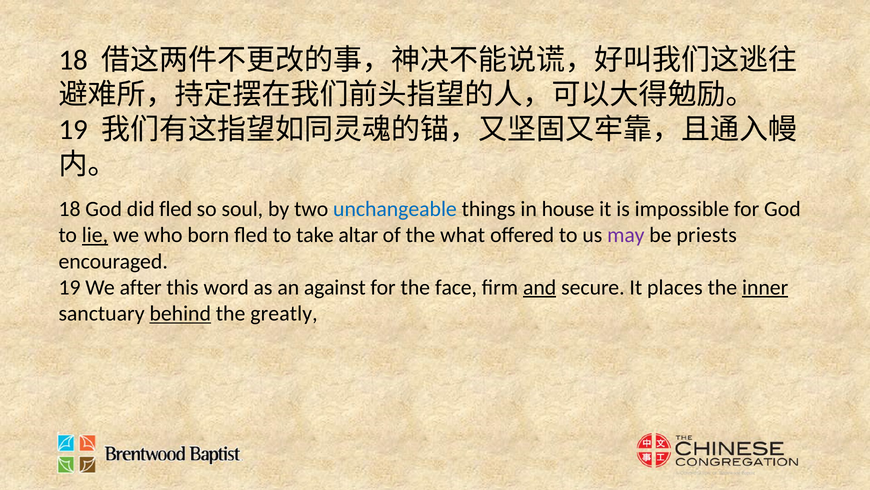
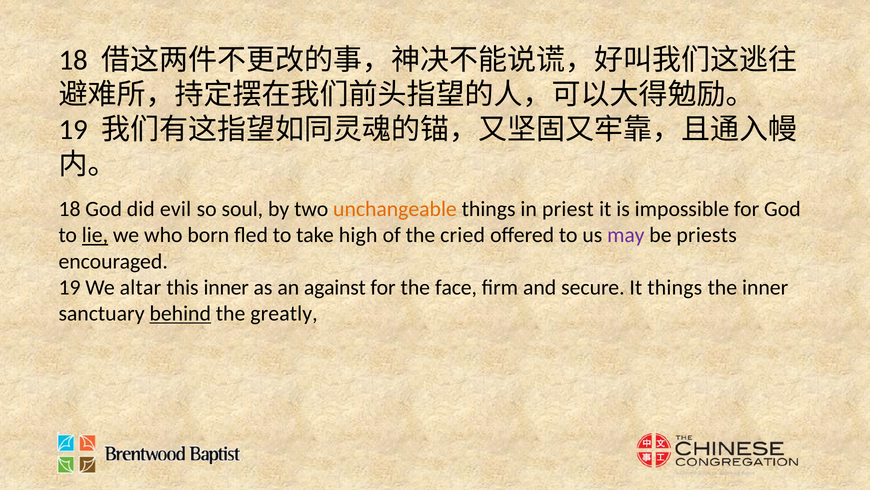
did fled: fled -> evil (176, 209)
unchangeable colour: blue -> orange (395, 209)
house: house -> priest (568, 209)
altar: altar -> high (358, 235)
what: what -> cried (463, 235)
after: after -> altar (140, 287)
this word: word -> inner (226, 287)
and underline: present -> none (540, 287)
It places: places -> things (675, 287)
inner underline: present -> none (765, 287)
